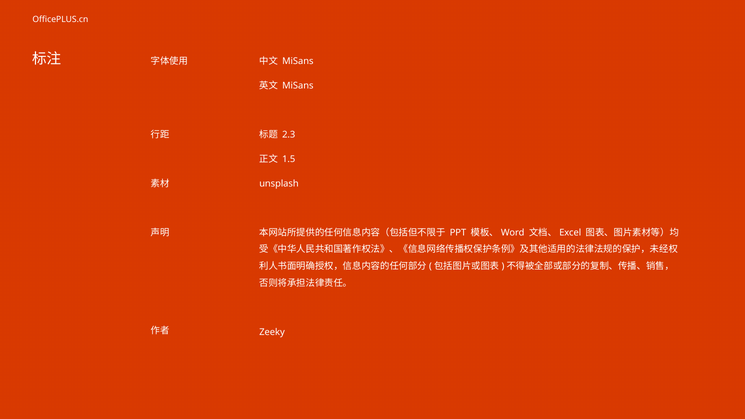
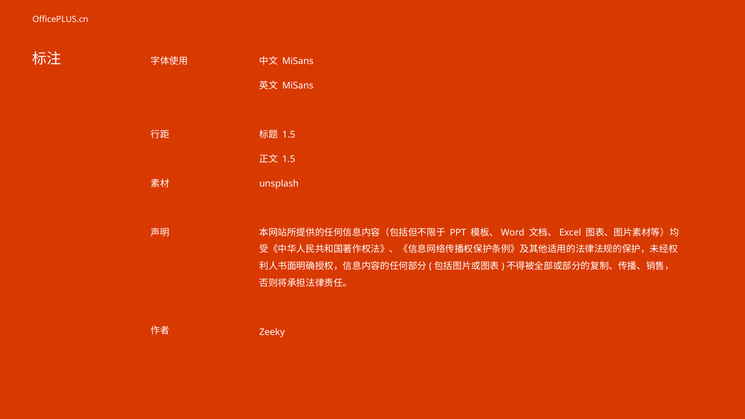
2.3: 2.3 -> 1.5 (289, 135)
